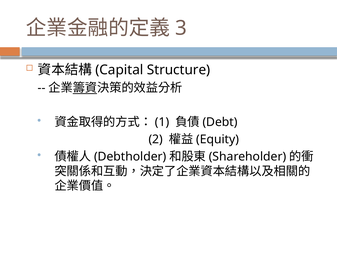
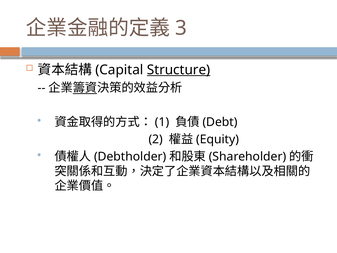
Structure underline: none -> present (179, 70)
